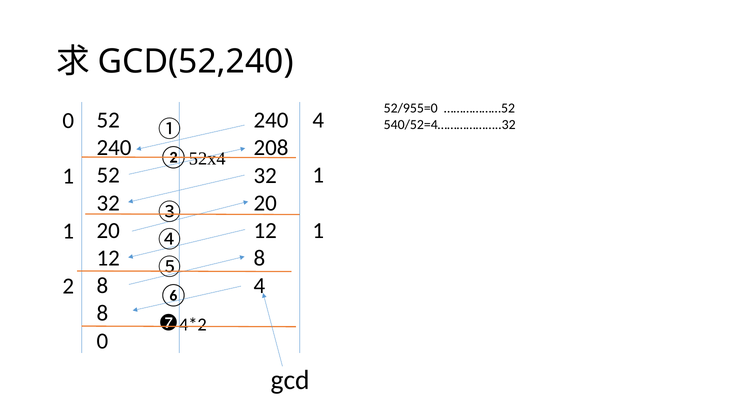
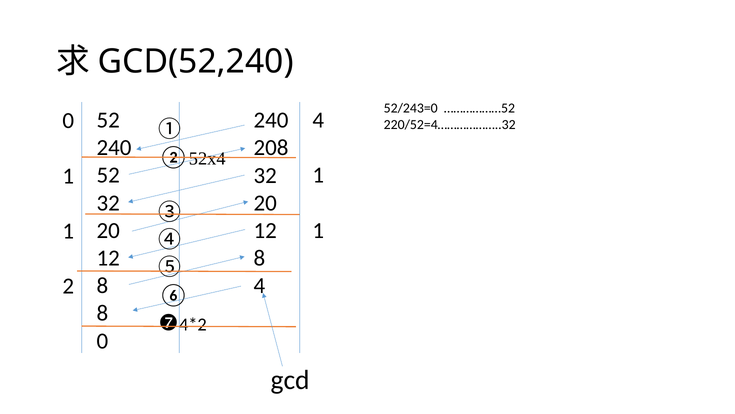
52/955=0: 52/955=0 -> 52/243=0 (411, 108)
540/52=4………………..32: 540/52=4………………..32 -> 220/52=4………………..32 (450, 125)
